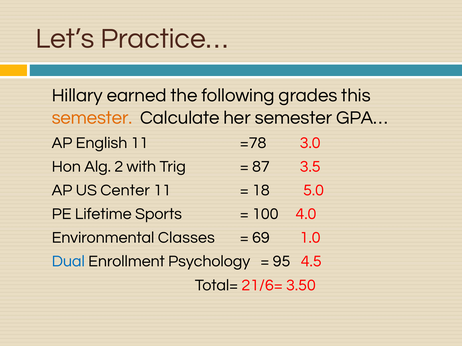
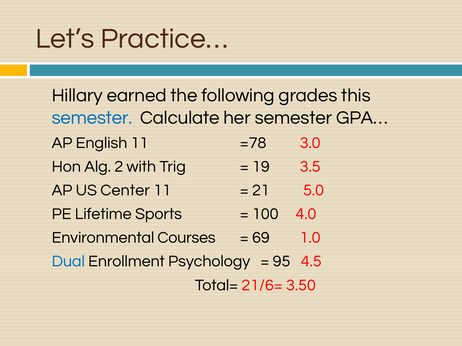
semester colour: orange -> blue (92, 118)
87: 87 -> 19 (261, 167)
18: 18 -> 21 (261, 191)
Classes: Classes -> Courses (187, 238)
